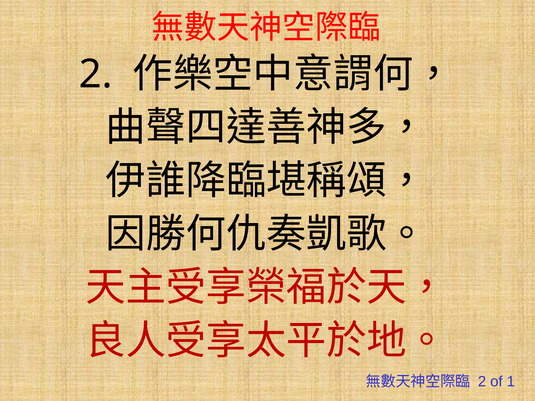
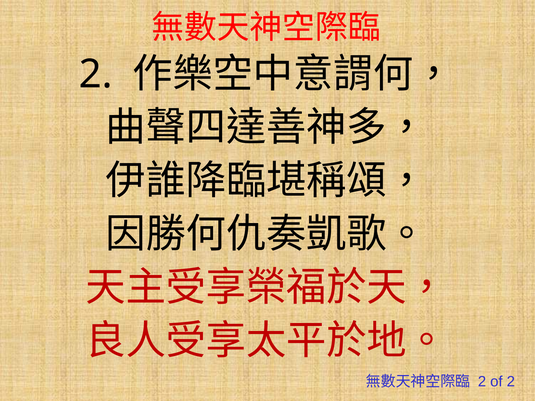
of 1: 1 -> 2 (511, 382)
